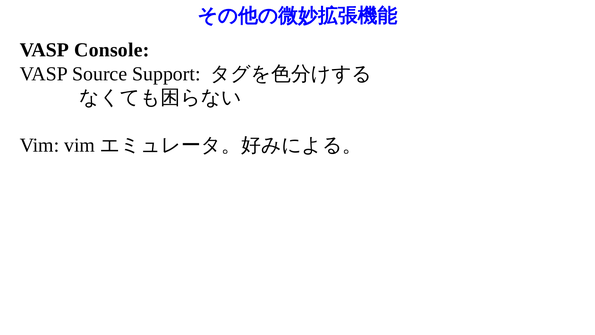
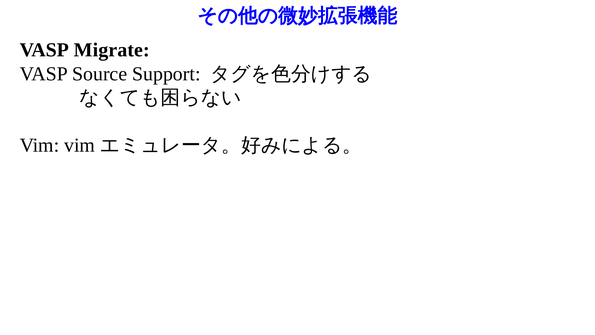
Console: Console -> Migrate (112, 50)
